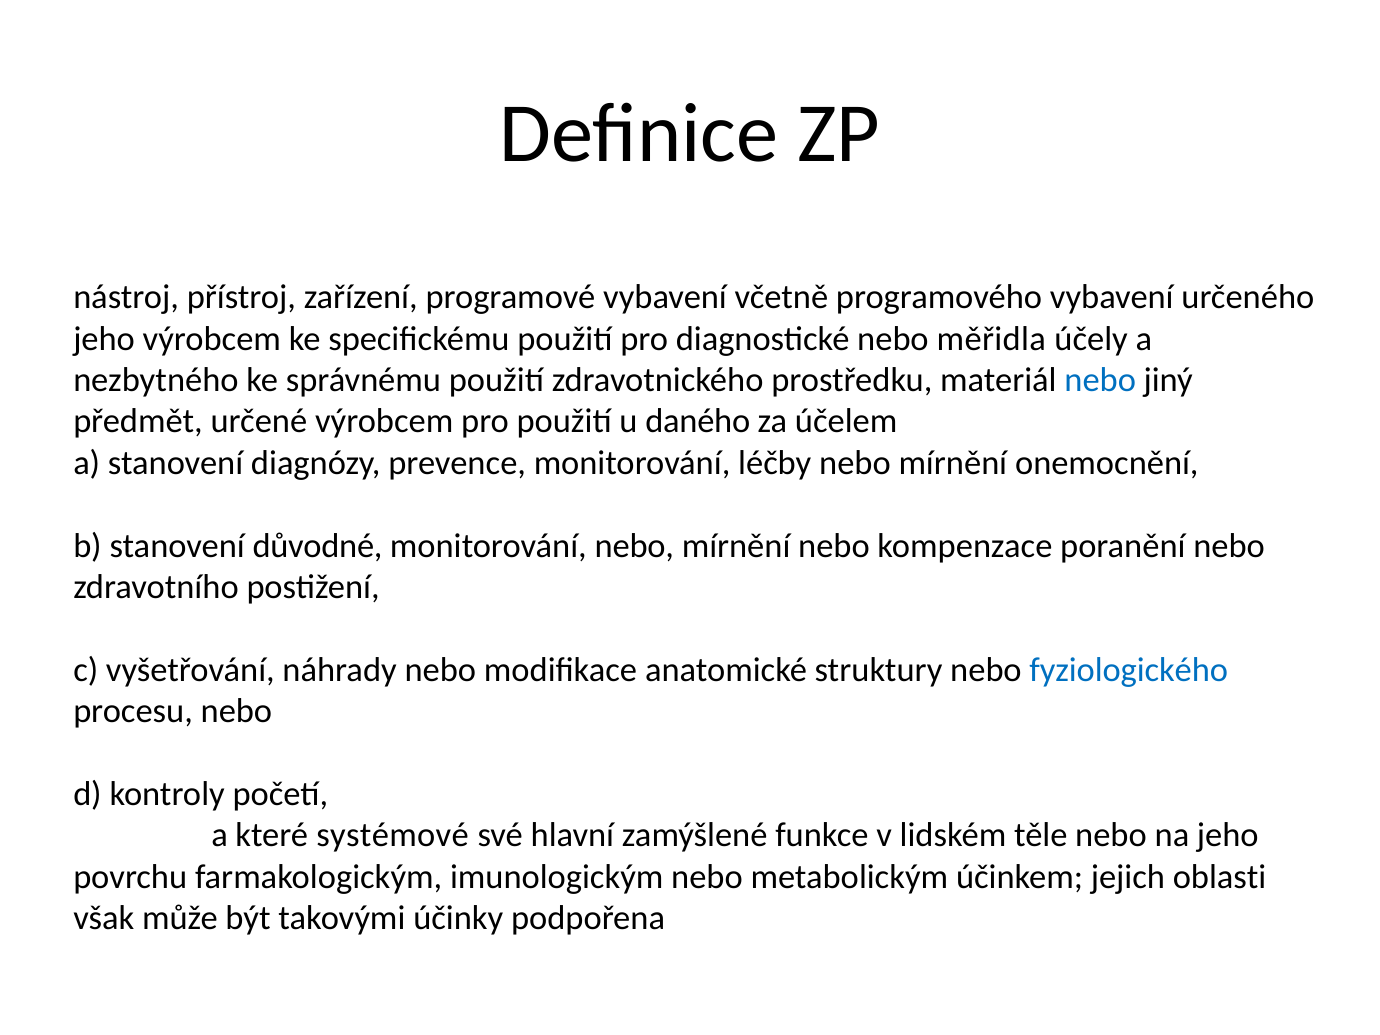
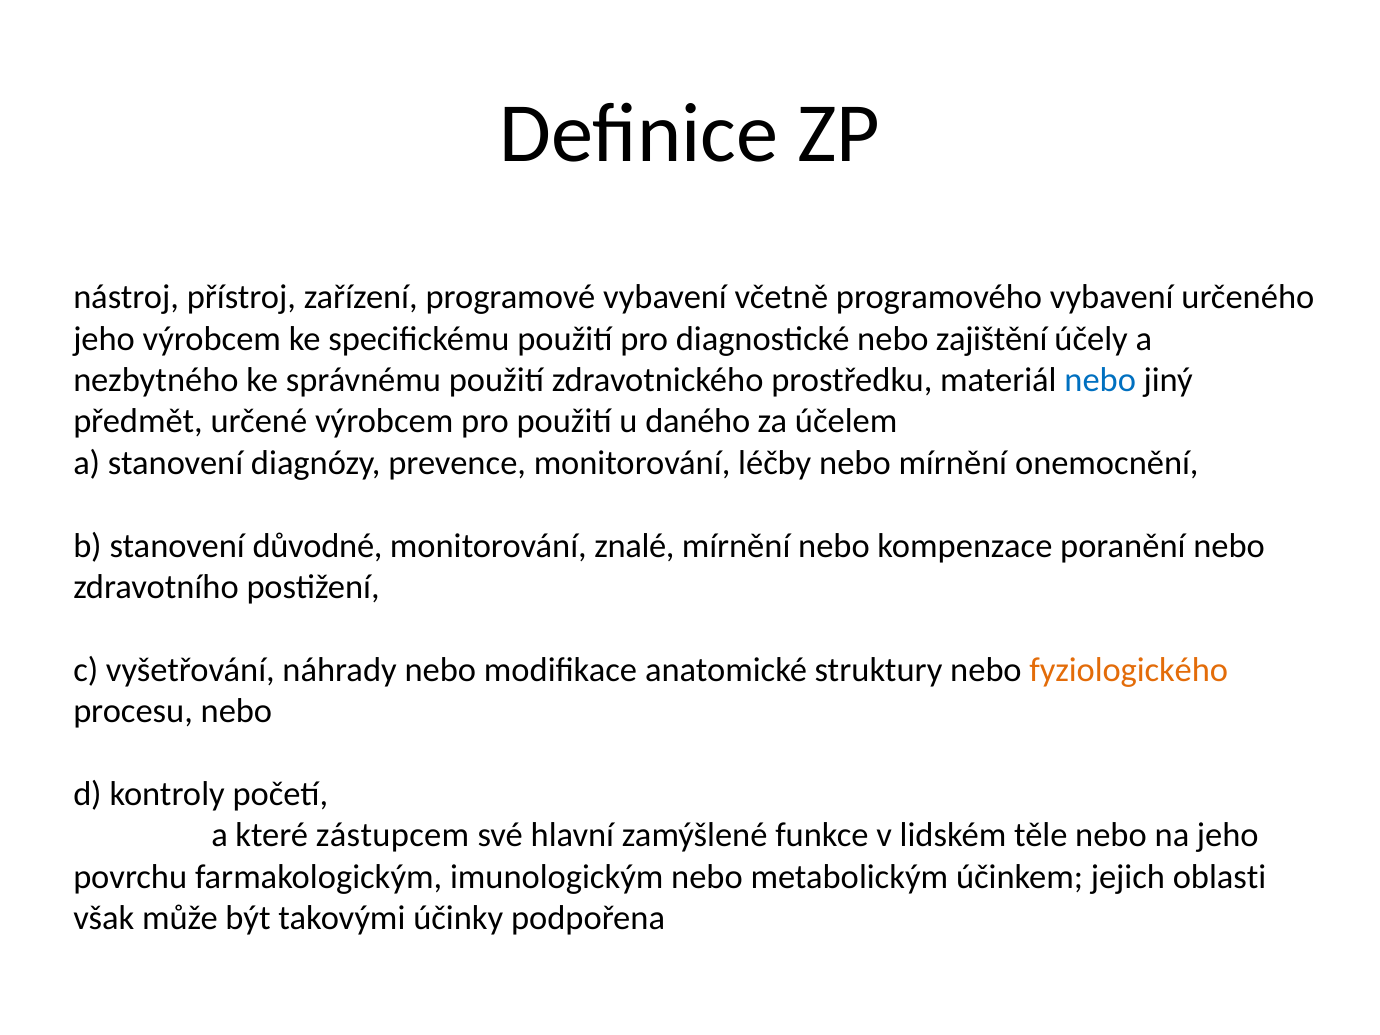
měřidla: měřidla -> zajištění (992, 339)
monitorování nebo: nebo -> znalé (634, 546)
fyziologického colour: blue -> orange (1129, 670)
systémové: systémové -> zástupcem (393, 836)
